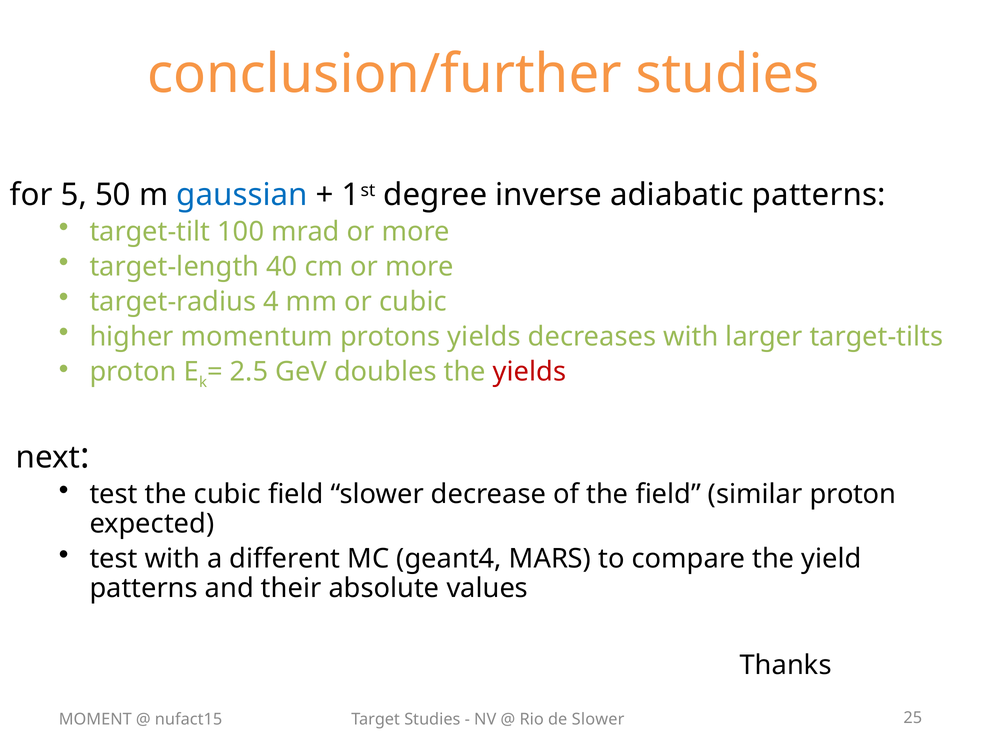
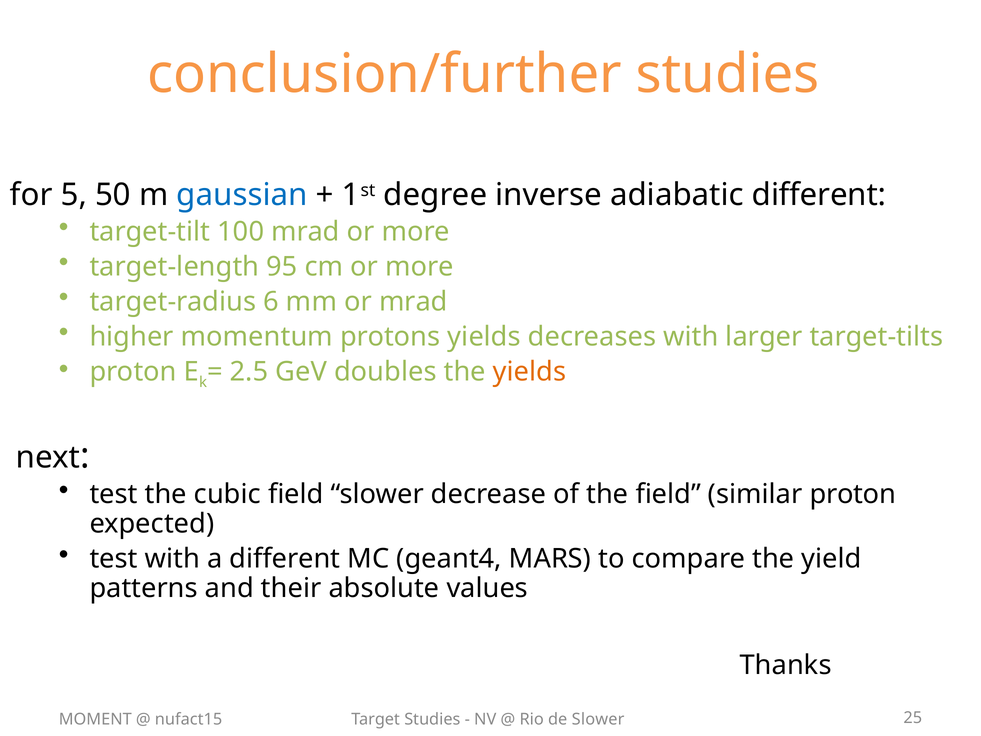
adiabatic patterns: patterns -> different (819, 195)
40: 40 -> 95 (282, 266)
4: 4 -> 6 (271, 301)
or cubic: cubic -> mrad (413, 301)
yields colour: red -> orange (529, 372)
